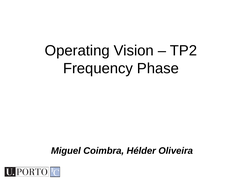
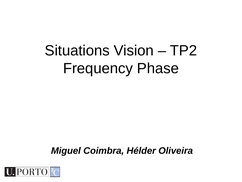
Operating: Operating -> Situations (77, 50)
